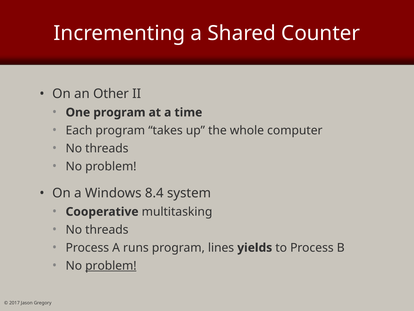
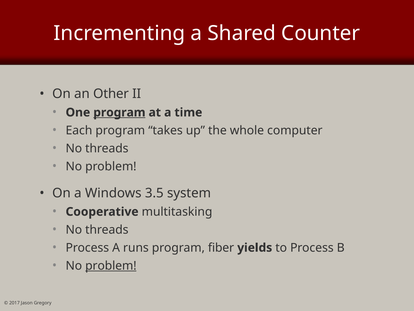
program underline: none -> present (119, 112)
8.4: 8.4 -> 3.5 (154, 193)
lines: lines -> fiber (221, 247)
